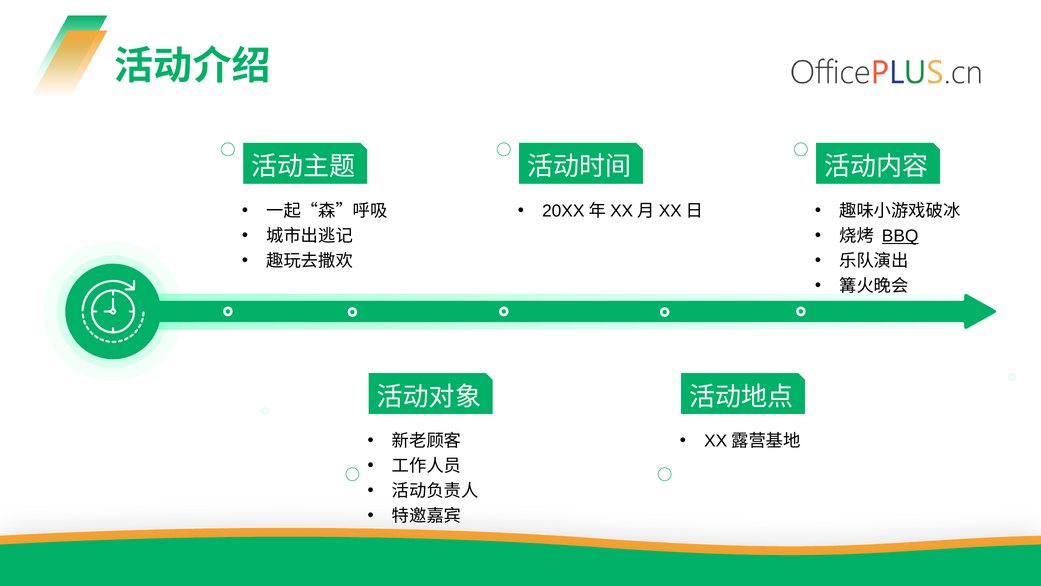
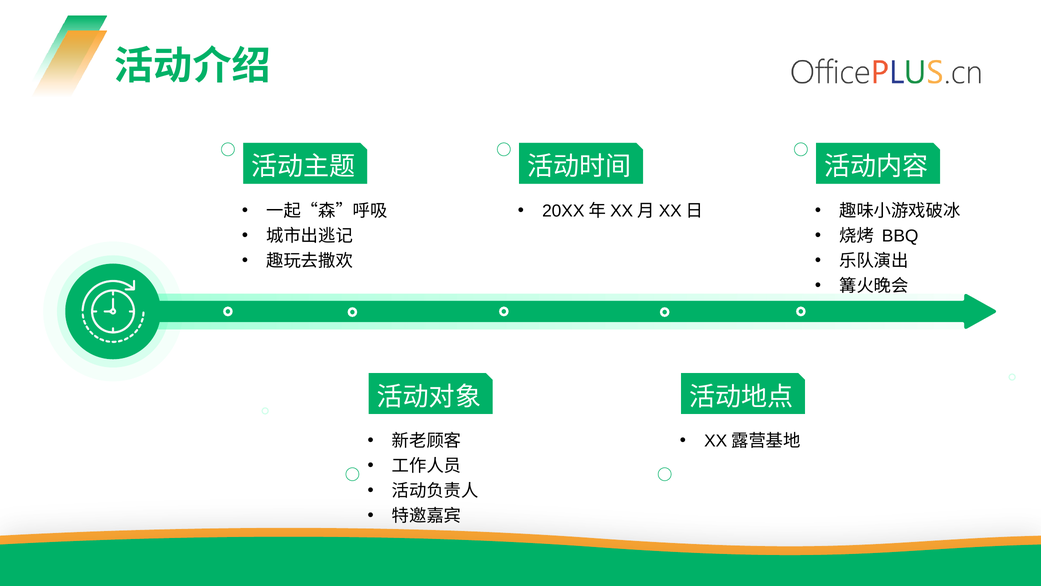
BBQ underline: present -> none (900, 236)
